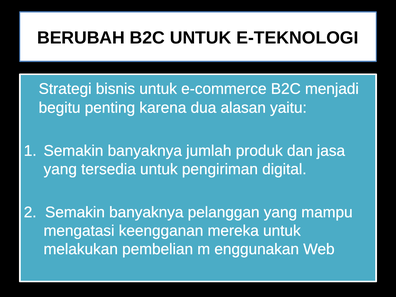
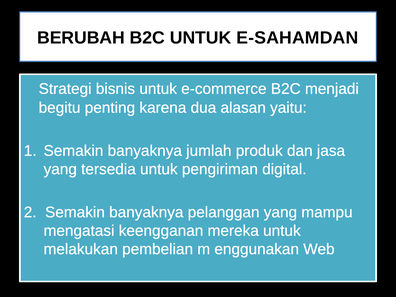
E-TEKNOLOGI: E-TEKNOLOGI -> E-SAHAMDAN (297, 38)
